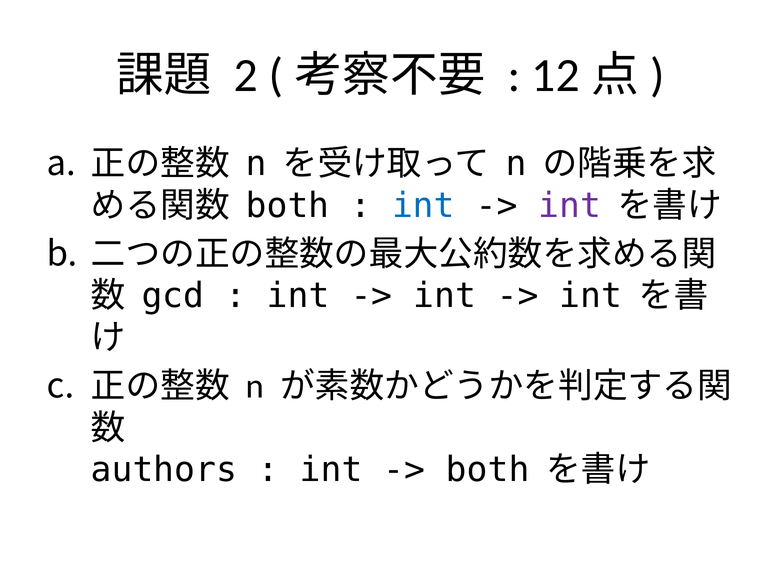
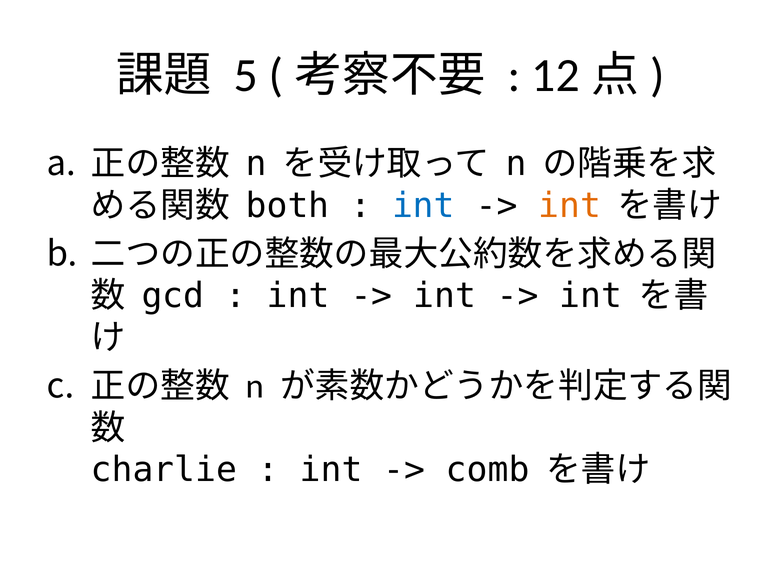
2: 2 -> 5 (246, 76)
int colour: purple -> orange (570, 206)
authors: authors -> charlie (164, 470)
both: both -> comb (488, 470)
